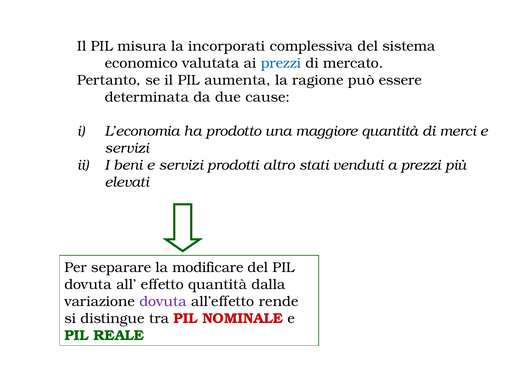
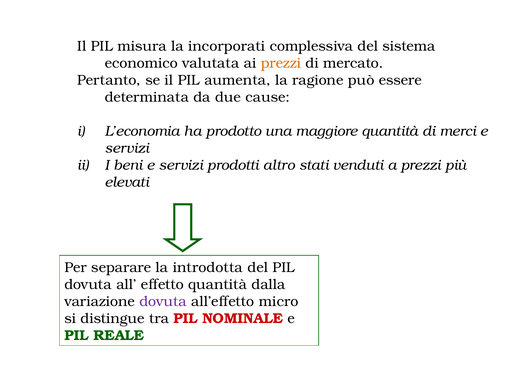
prezzi colour: blue -> orange (281, 63)
modificare: modificare -> introdotta (208, 267)
rende: rende -> micro (279, 301)
